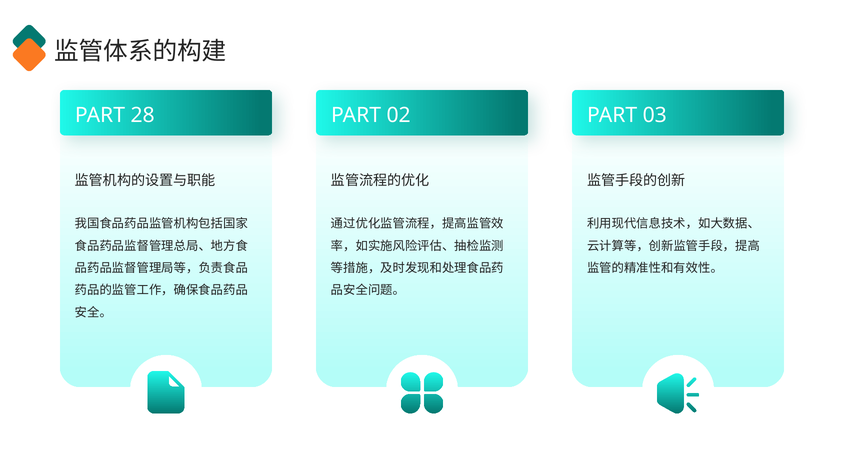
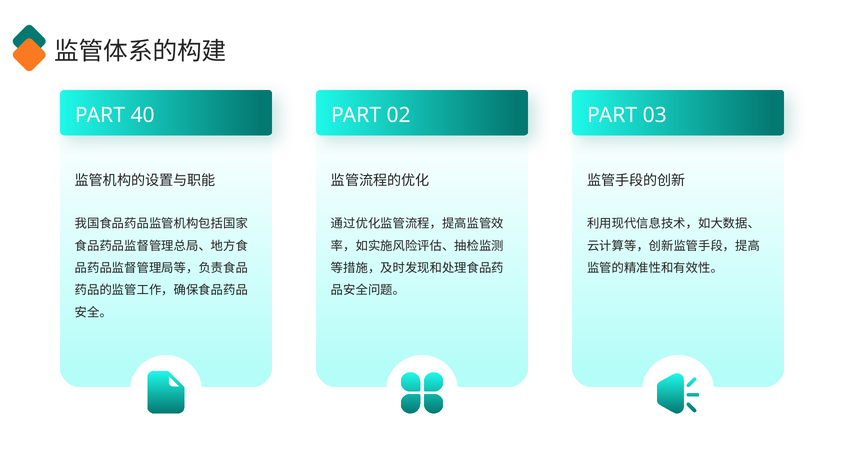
28: 28 -> 40 (143, 115)
